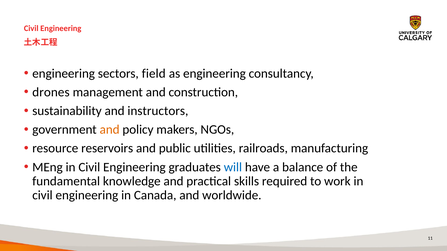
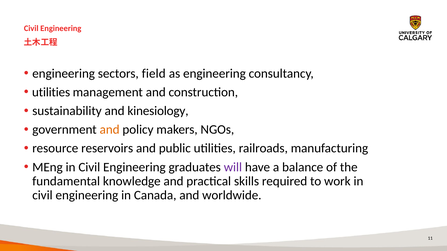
drones: drones -> utilities (51, 92)
instructors: instructors -> kinesiology (158, 111)
will colour: blue -> purple (233, 167)
